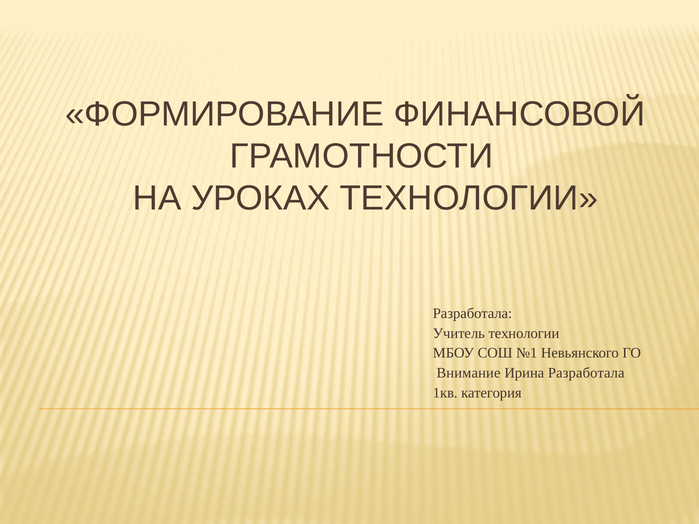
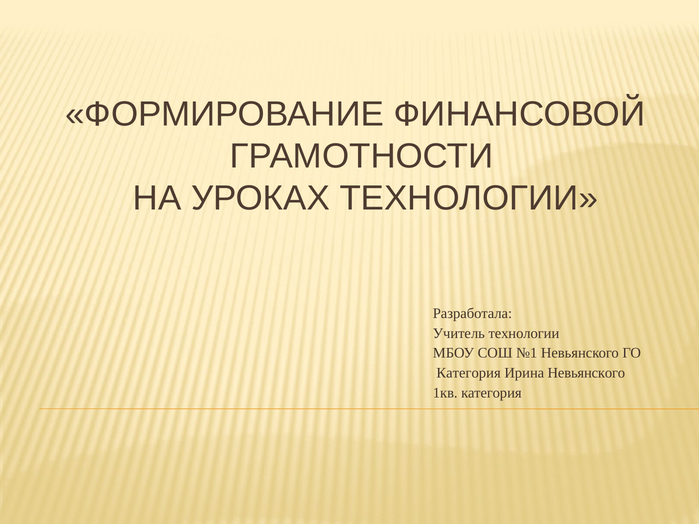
Внимание: Внимание -> Категория (469, 373)
Ирина Разработала: Разработала -> Невьянского (586, 373)
